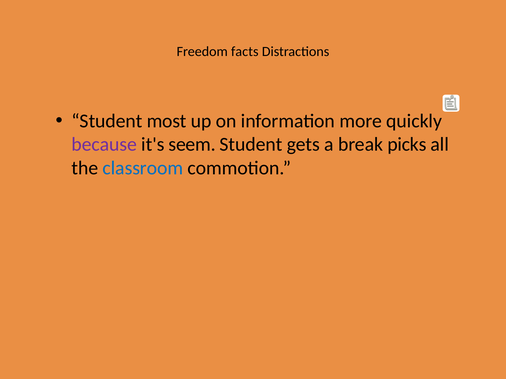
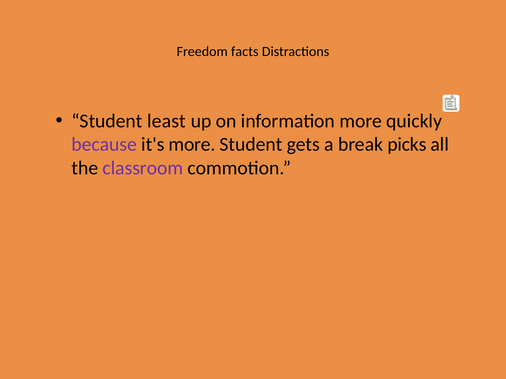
most: most -> least (166, 121)
it's seem: seem -> more (192, 145)
classroom colour: blue -> purple (143, 168)
